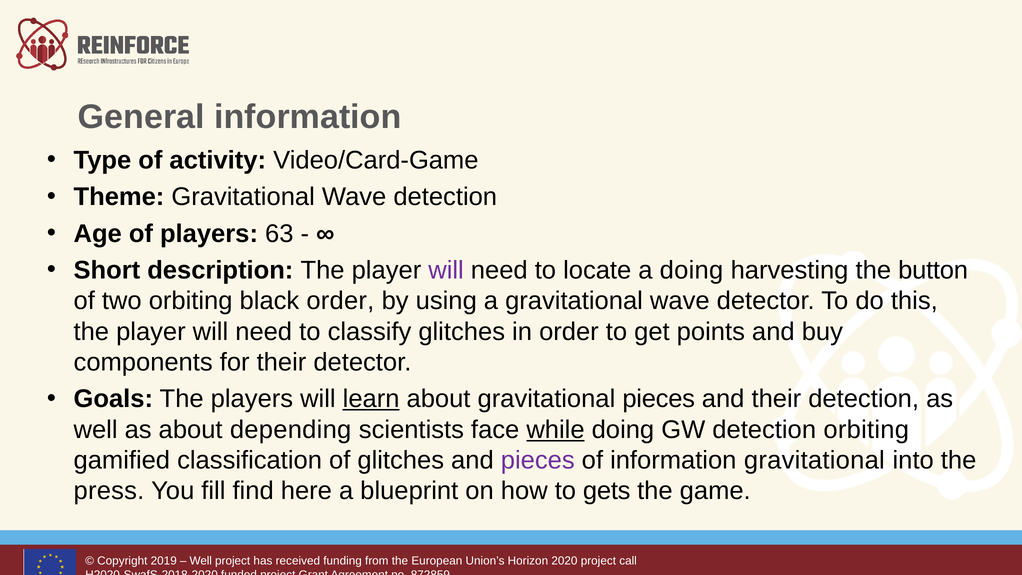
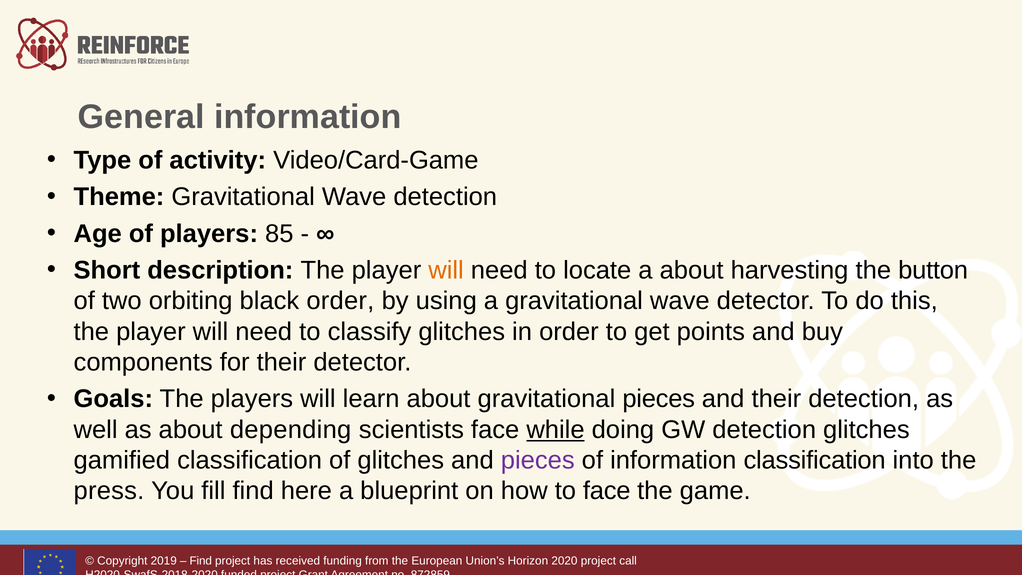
63: 63 -> 85 (279, 234)
will colour: purple -> orange (446, 270)
a doing: doing -> about (692, 270)
learn underline: present -> none (371, 399)
detection orbiting: orbiting -> glitches (866, 430)
information gravitational: gravitational -> classification (815, 460)
to gets: gets -> face (607, 491)
Well: Well -> Find (201, 561)
